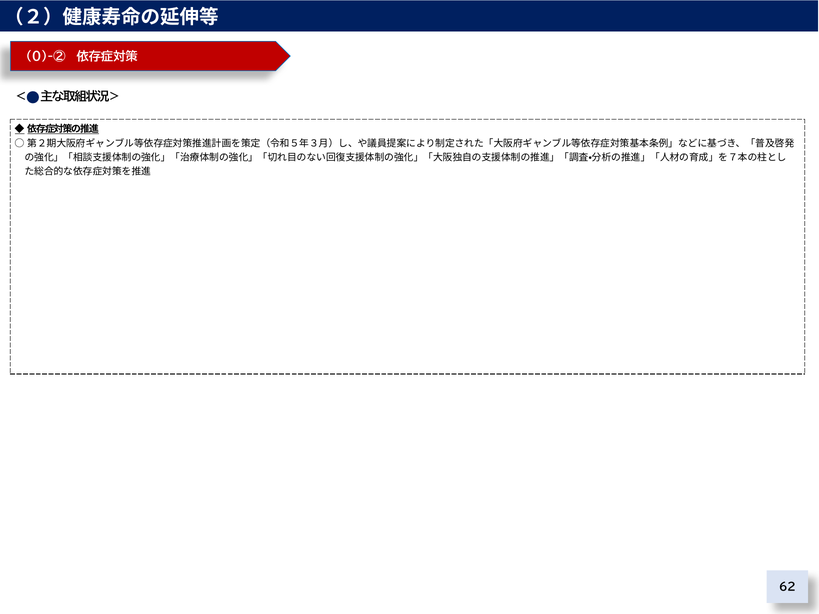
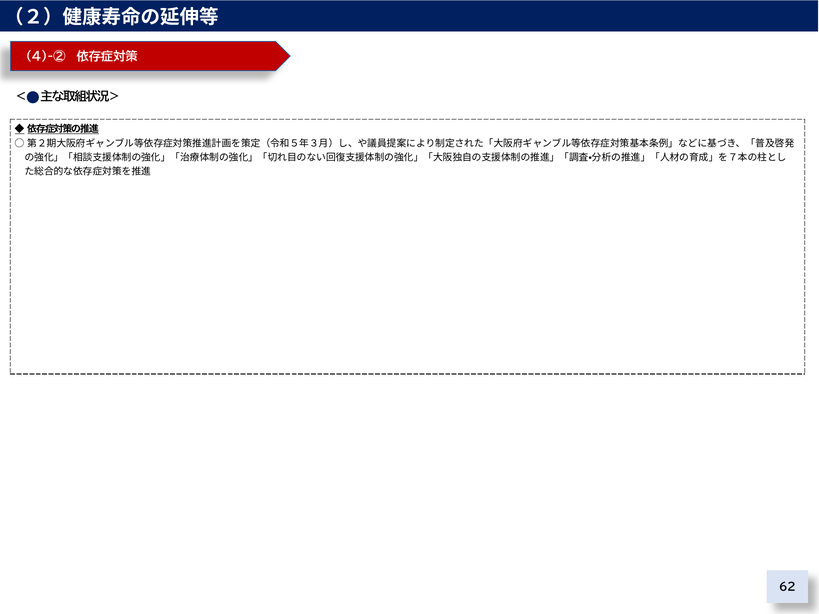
0)-②: 0)-② -> 4)-② (46, 57)
